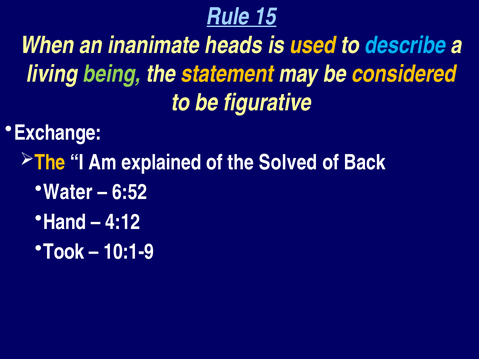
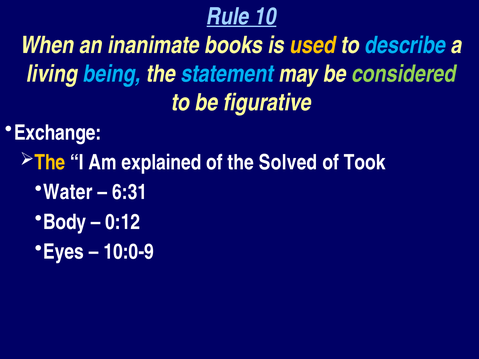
15: 15 -> 10 (265, 17)
heads: heads -> books (234, 45)
being colour: light green -> light blue (112, 74)
statement colour: yellow -> light blue (227, 74)
considered colour: yellow -> light green (404, 74)
Back: Back -> Took (365, 163)
6:52: 6:52 -> 6:31 (130, 192)
Hand: Hand -> Body (65, 222)
4:12: 4:12 -> 0:12 (123, 222)
Took: Took -> Eyes (64, 252)
10:1-9: 10:1-9 -> 10:0-9 (129, 252)
